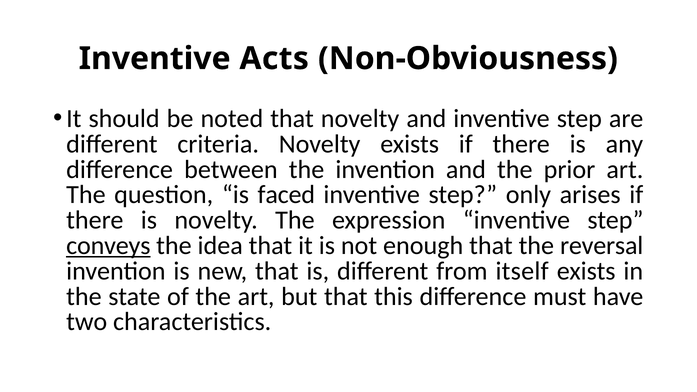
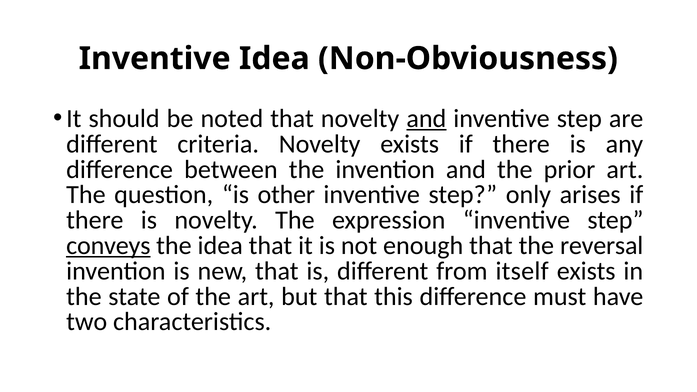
Inventive Acts: Acts -> Idea (274, 59)
and underline: none -> present (426, 119)
faced: faced -> other (286, 195)
